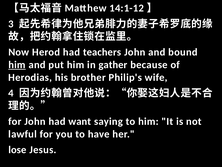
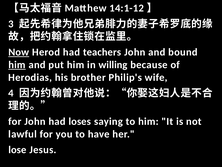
Now underline: none -> present (19, 52)
gather: gather -> willing (113, 65)
want: want -> loses (80, 121)
